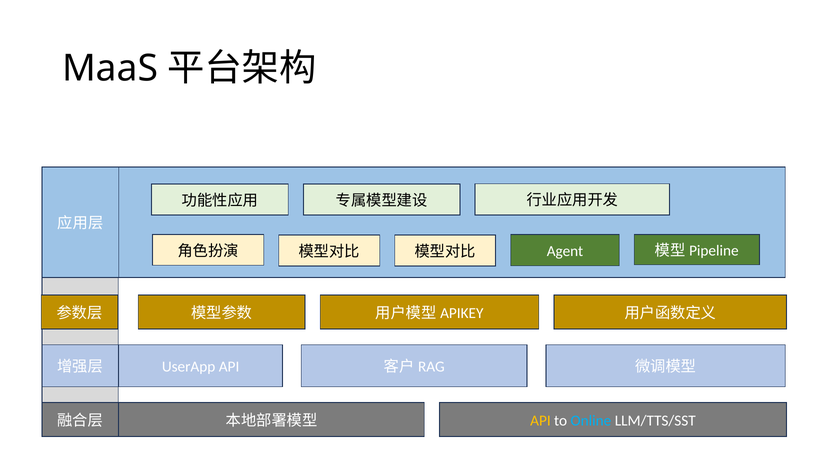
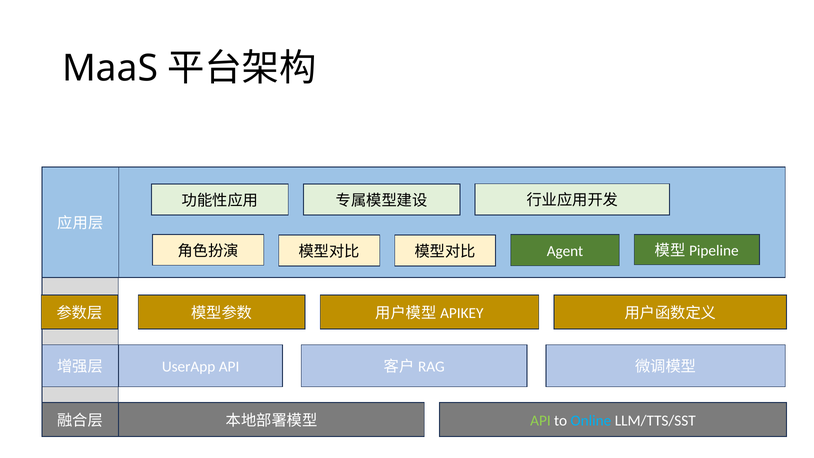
API colour: yellow -> light green (540, 420)
